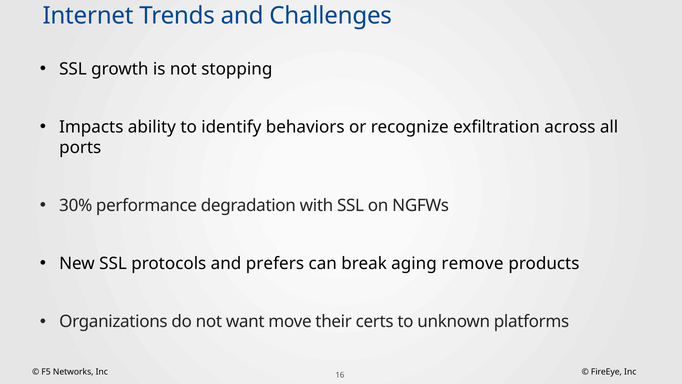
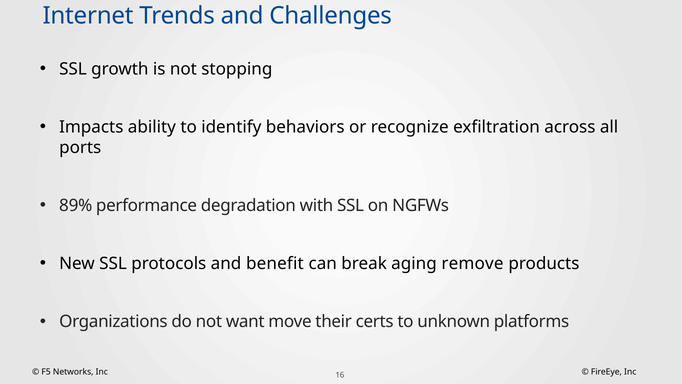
30%: 30% -> 89% (76, 206)
prefers: prefers -> benefit (275, 264)
